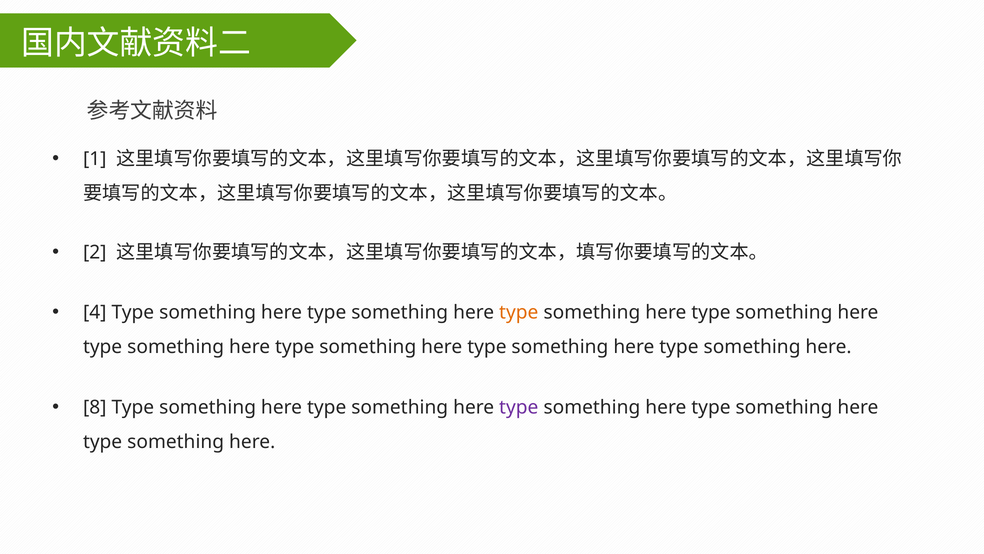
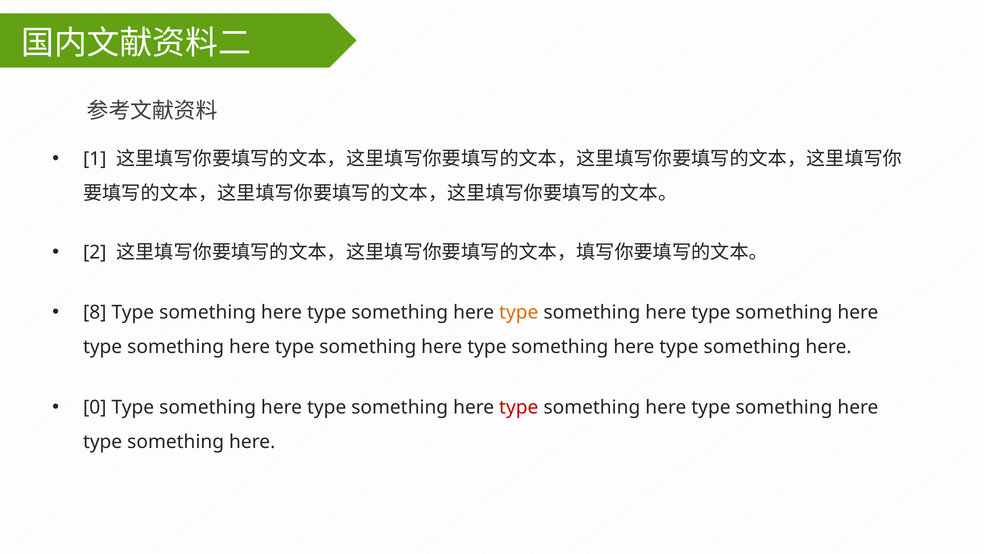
4: 4 -> 8 (95, 312)
8: 8 -> 0 (95, 407)
type colour: purple -> red (519, 407)
